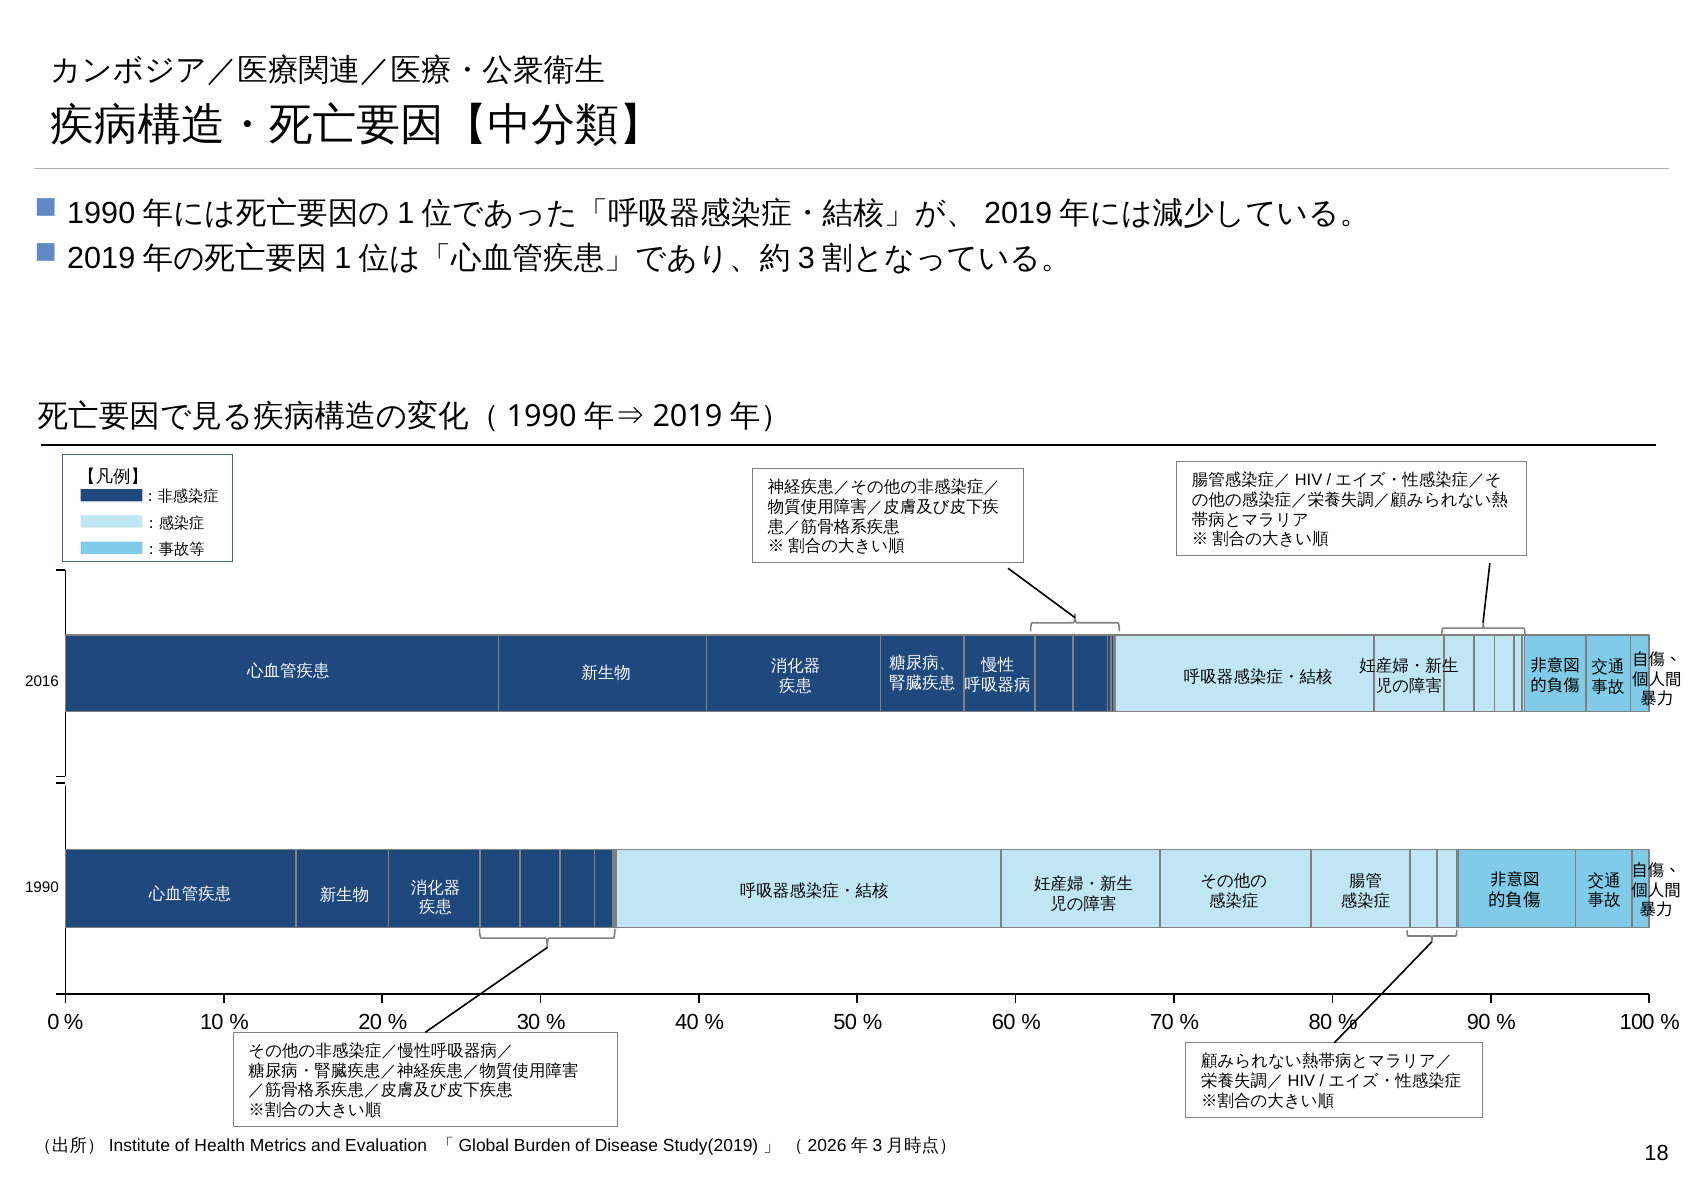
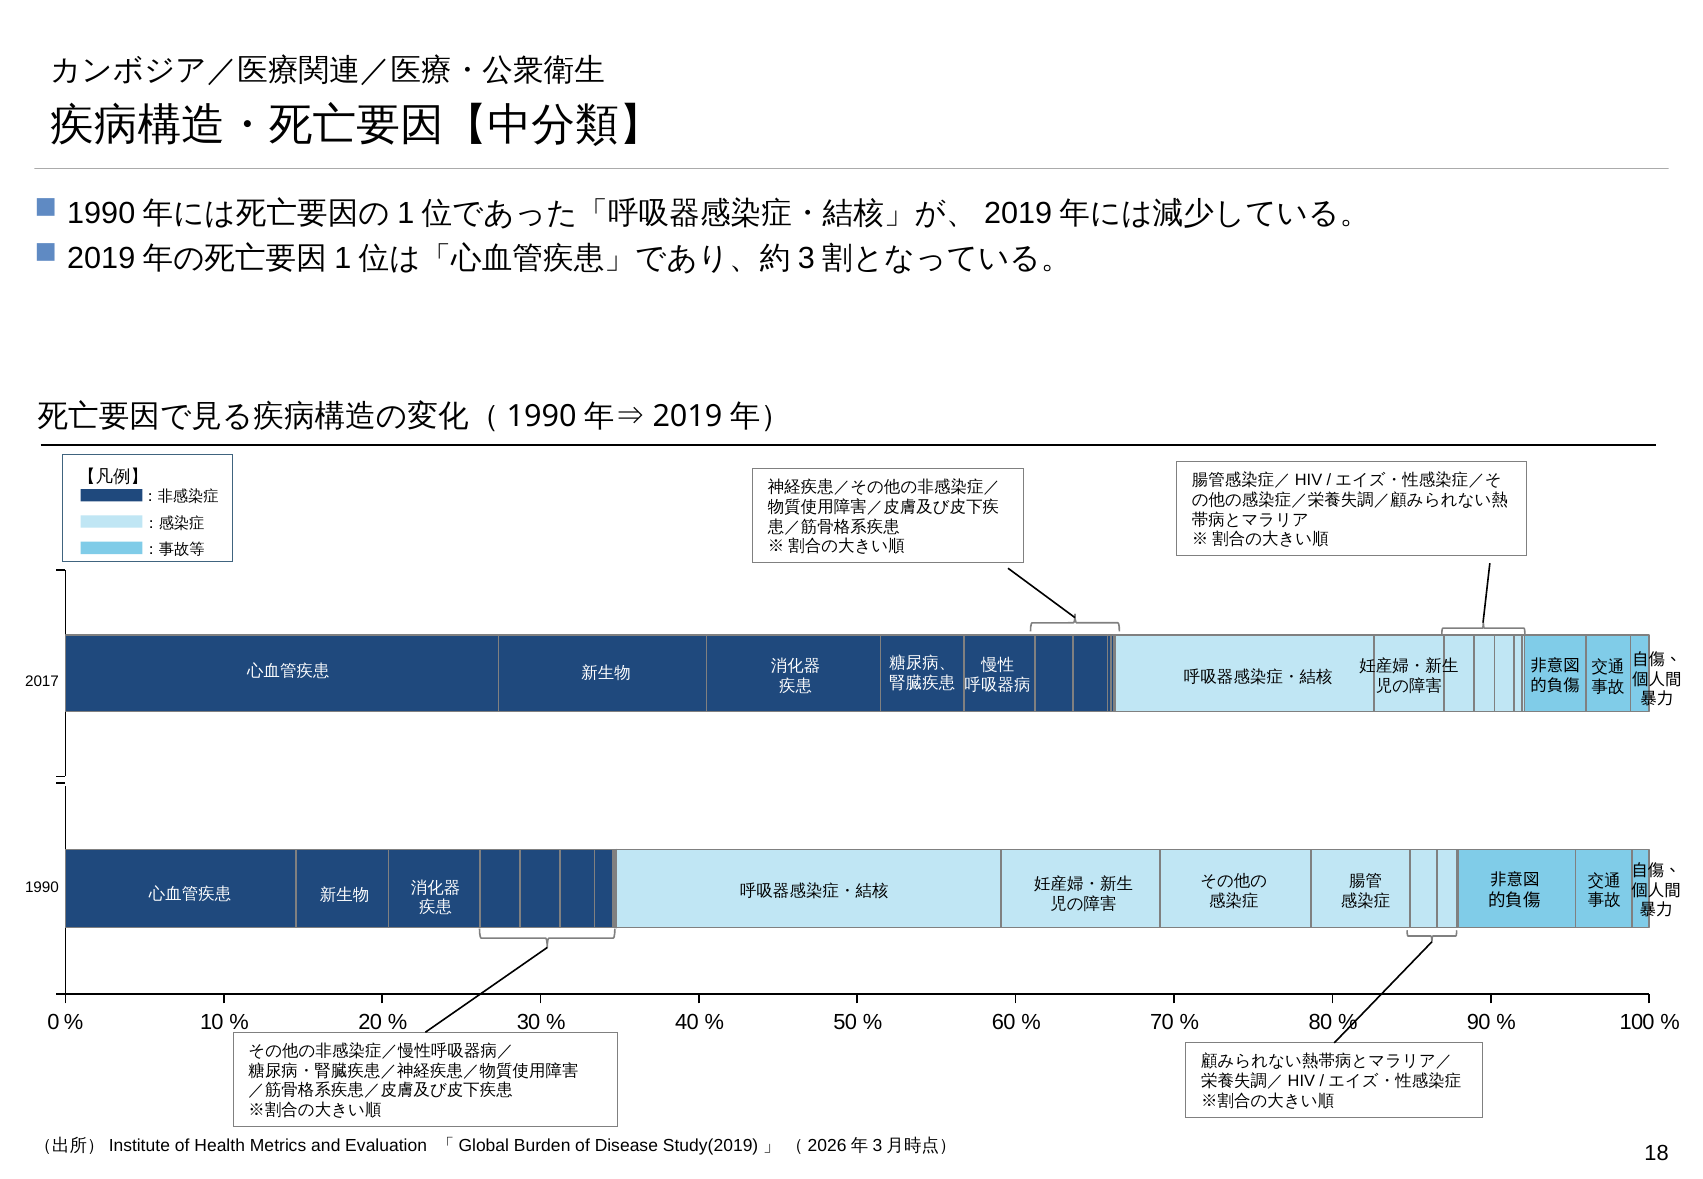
2016: 2016 -> 2017 (42, 682)
